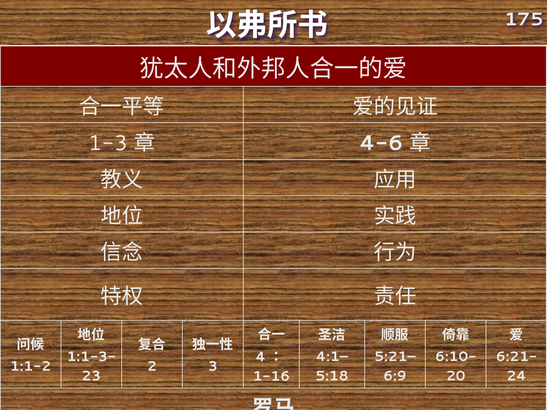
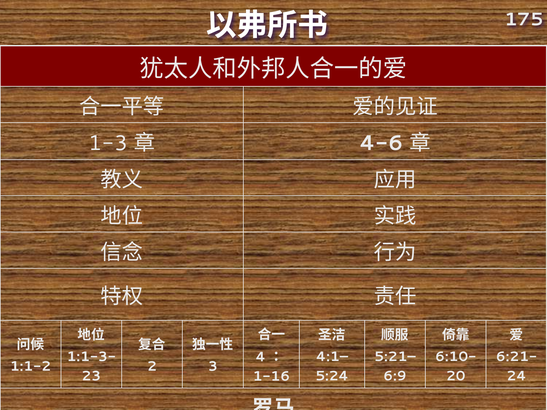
5:18: 5:18 -> 5:24 (332, 376)
